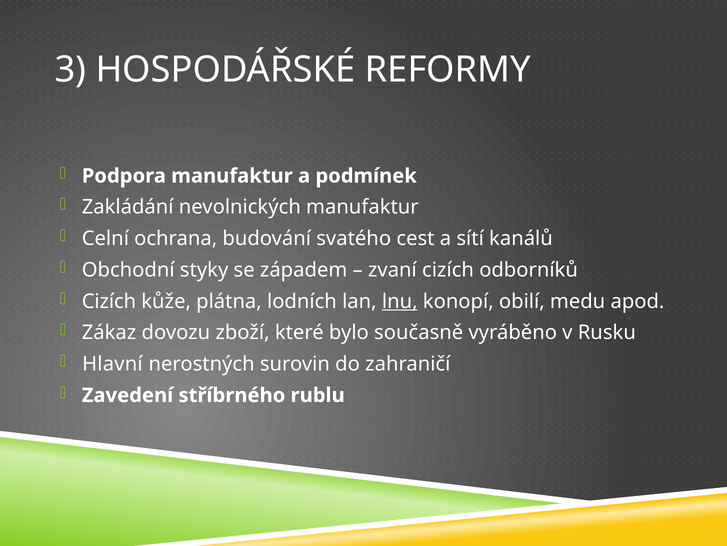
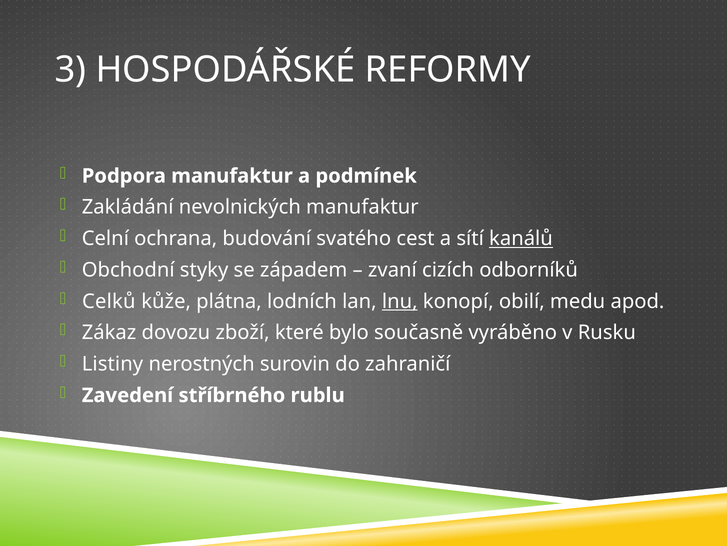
kanálů underline: none -> present (521, 238)
Cizích: Cizích -> Celků (109, 301)
Hlavní: Hlavní -> Listiny (112, 364)
